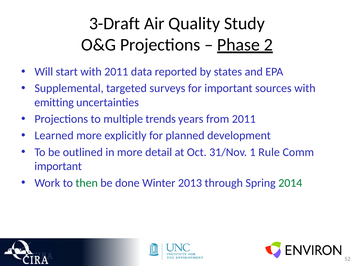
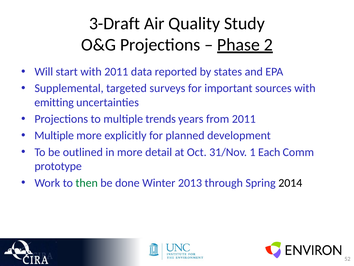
Learned: Learned -> Multiple (54, 135)
Rule: Rule -> Each (269, 152)
important: important -> prototype (58, 166)
2014 colour: green -> black (290, 183)
